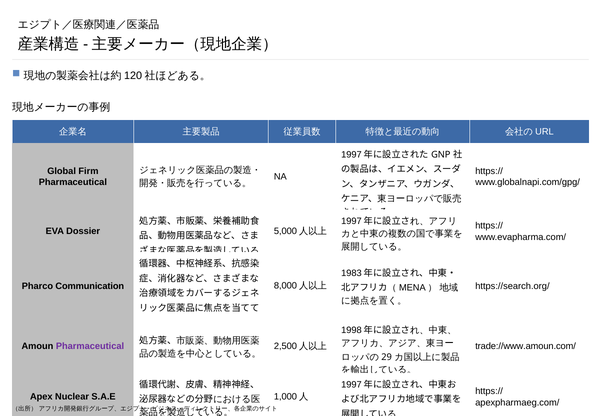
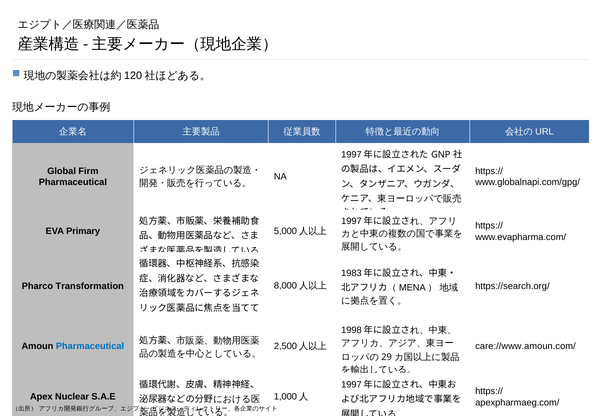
Dossier: Dossier -> Primary (83, 231)
Communication: Communication -> Transformation (90, 286)
Pharmaceutical colour: purple -> blue (90, 346)
trade://www.amoun.com/: trade://www.amoun.com/ -> care://www.amoun.com/ (525, 346)
